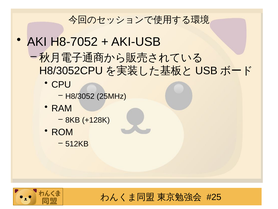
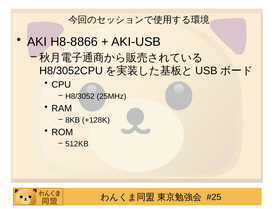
H8-7052: H8-7052 -> H8-8866 (74, 42)
